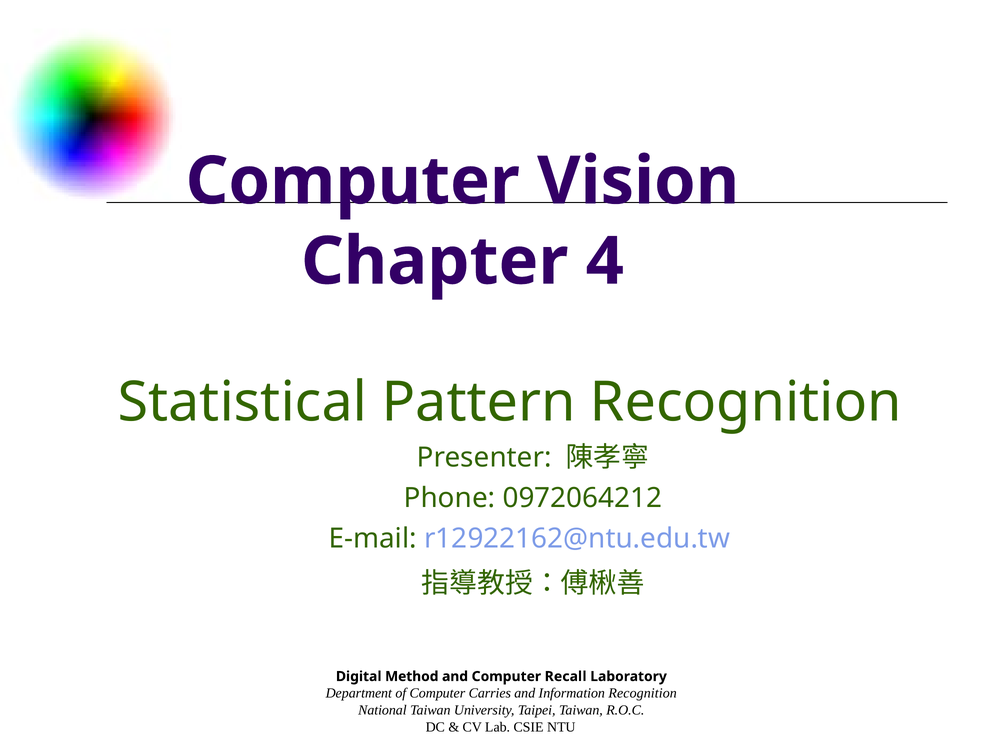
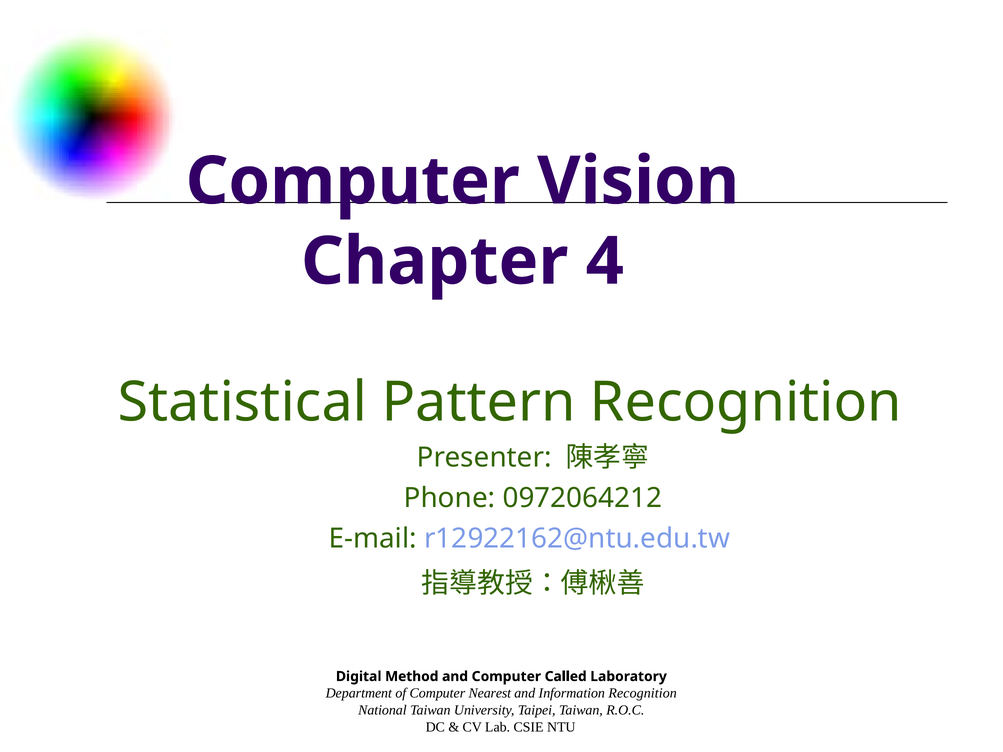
Recall: Recall -> Called (566, 677)
Carries: Carries -> Nearest (490, 693)
